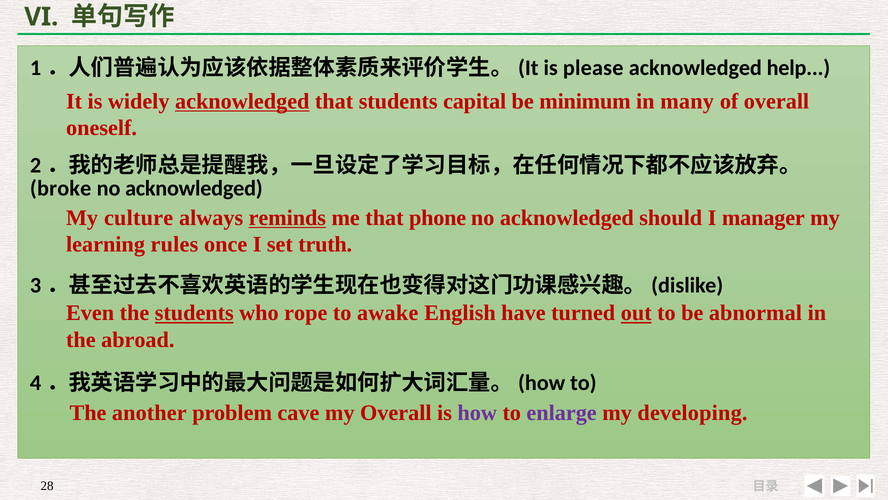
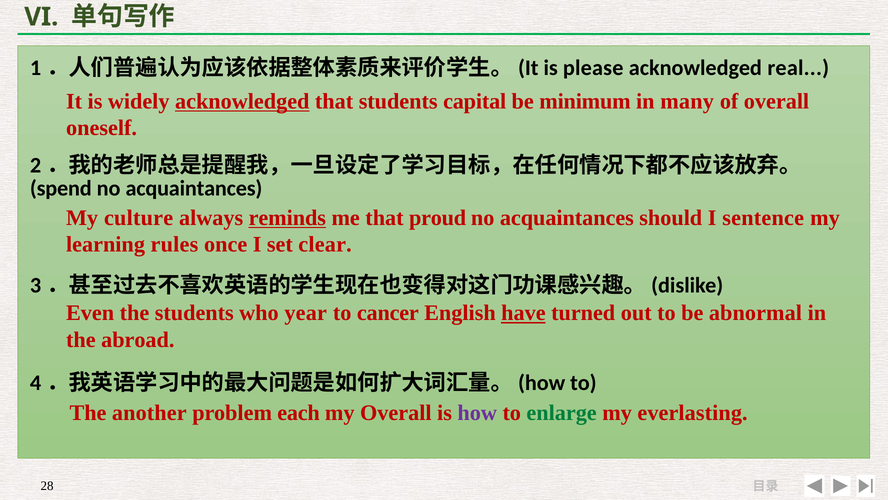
help: help -> real (798, 68)
broke: broke -> spend (61, 188)
acknowledged: acknowledged -> acquaintances (194, 188)
phone: phone -> proud (438, 218)
acknowledged: acknowledged -> acquaintances (567, 218)
manager: manager -> sentence (763, 218)
truth: truth -> clear (325, 244)
students underline: present -> none (194, 313)
rope: rope -> year (306, 313)
awake: awake -> cancer (388, 313)
have underline: none -> present (523, 313)
out underline: present -> none (636, 313)
cave: cave -> each (299, 413)
enlarge colour: purple -> green (562, 413)
developing: developing -> everlasting (693, 413)
